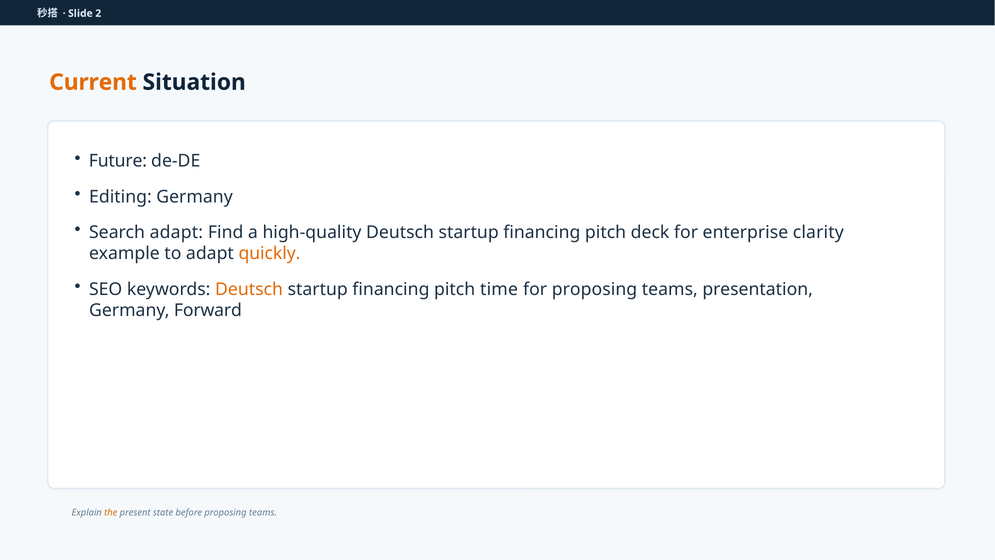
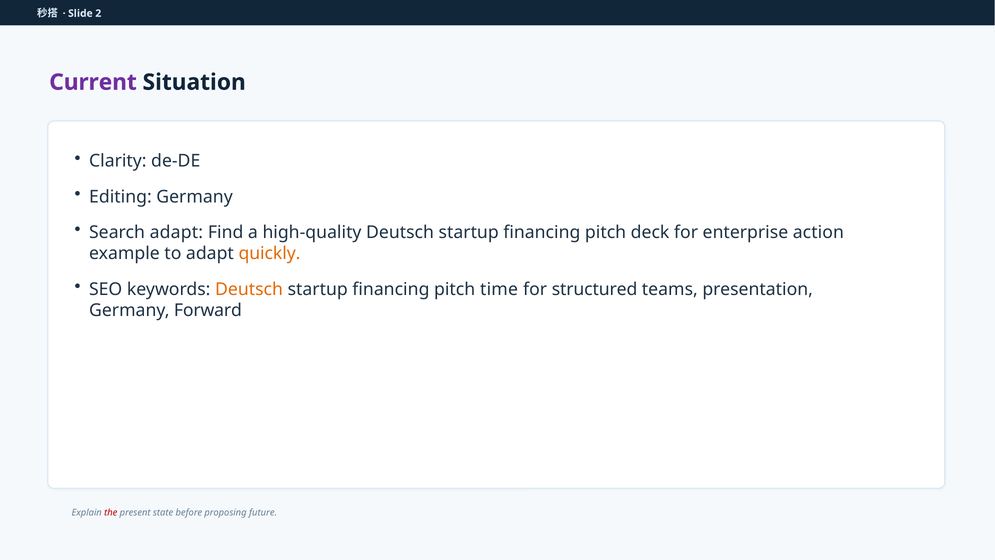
Current colour: orange -> purple (93, 82)
Future: Future -> Clarity (118, 161)
clarity: clarity -> action (818, 232)
for proposing: proposing -> structured (595, 289)
the colour: orange -> red (111, 513)
before proposing teams: teams -> future (263, 513)
